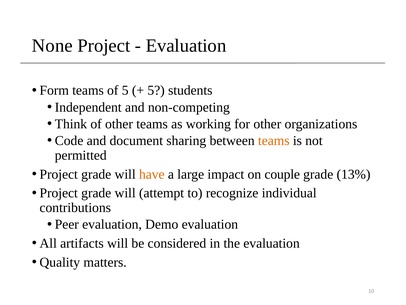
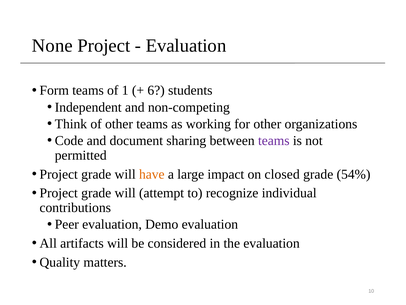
of 5: 5 -> 1 (125, 90)
5: 5 -> 6 (156, 90)
teams colour: orange -> purple (274, 140)
couple: couple -> closed (282, 174)
13%: 13% -> 54% (354, 174)
